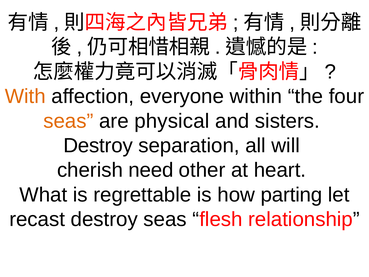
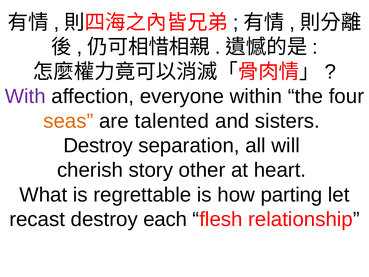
With colour: orange -> purple (25, 96)
physical: physical -> talented (172, 121)
need: need -> story (151, 170)
destroy seas: seas -> each (165, 219)
